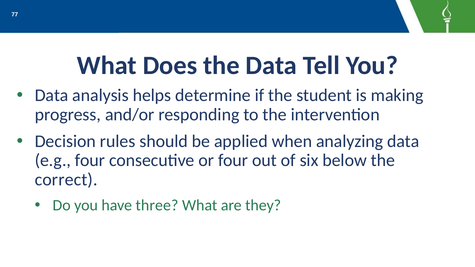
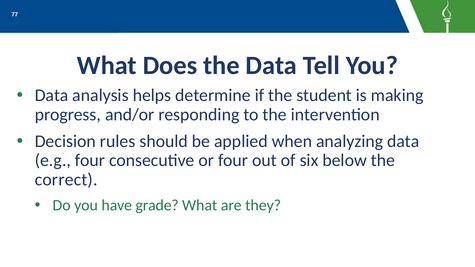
three: three -> grade (157, 205)
